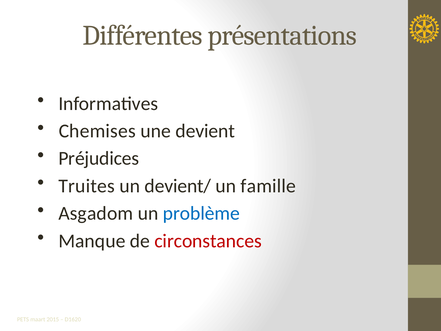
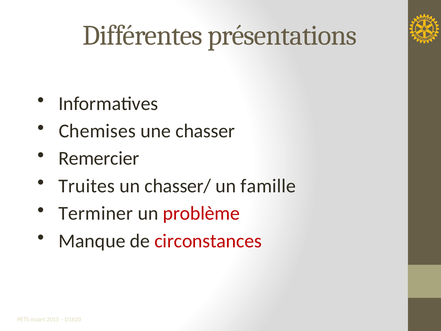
devient: devient -> chasser (205, 131)
Préjudices: Préjudices -> Remercier (99, 158)
devient/: devient/ -> chasser/ (178, 186)
Asgadom: Asgadom -> Terminer (96, 213)
problème colour: blue -> red (201, 213)
